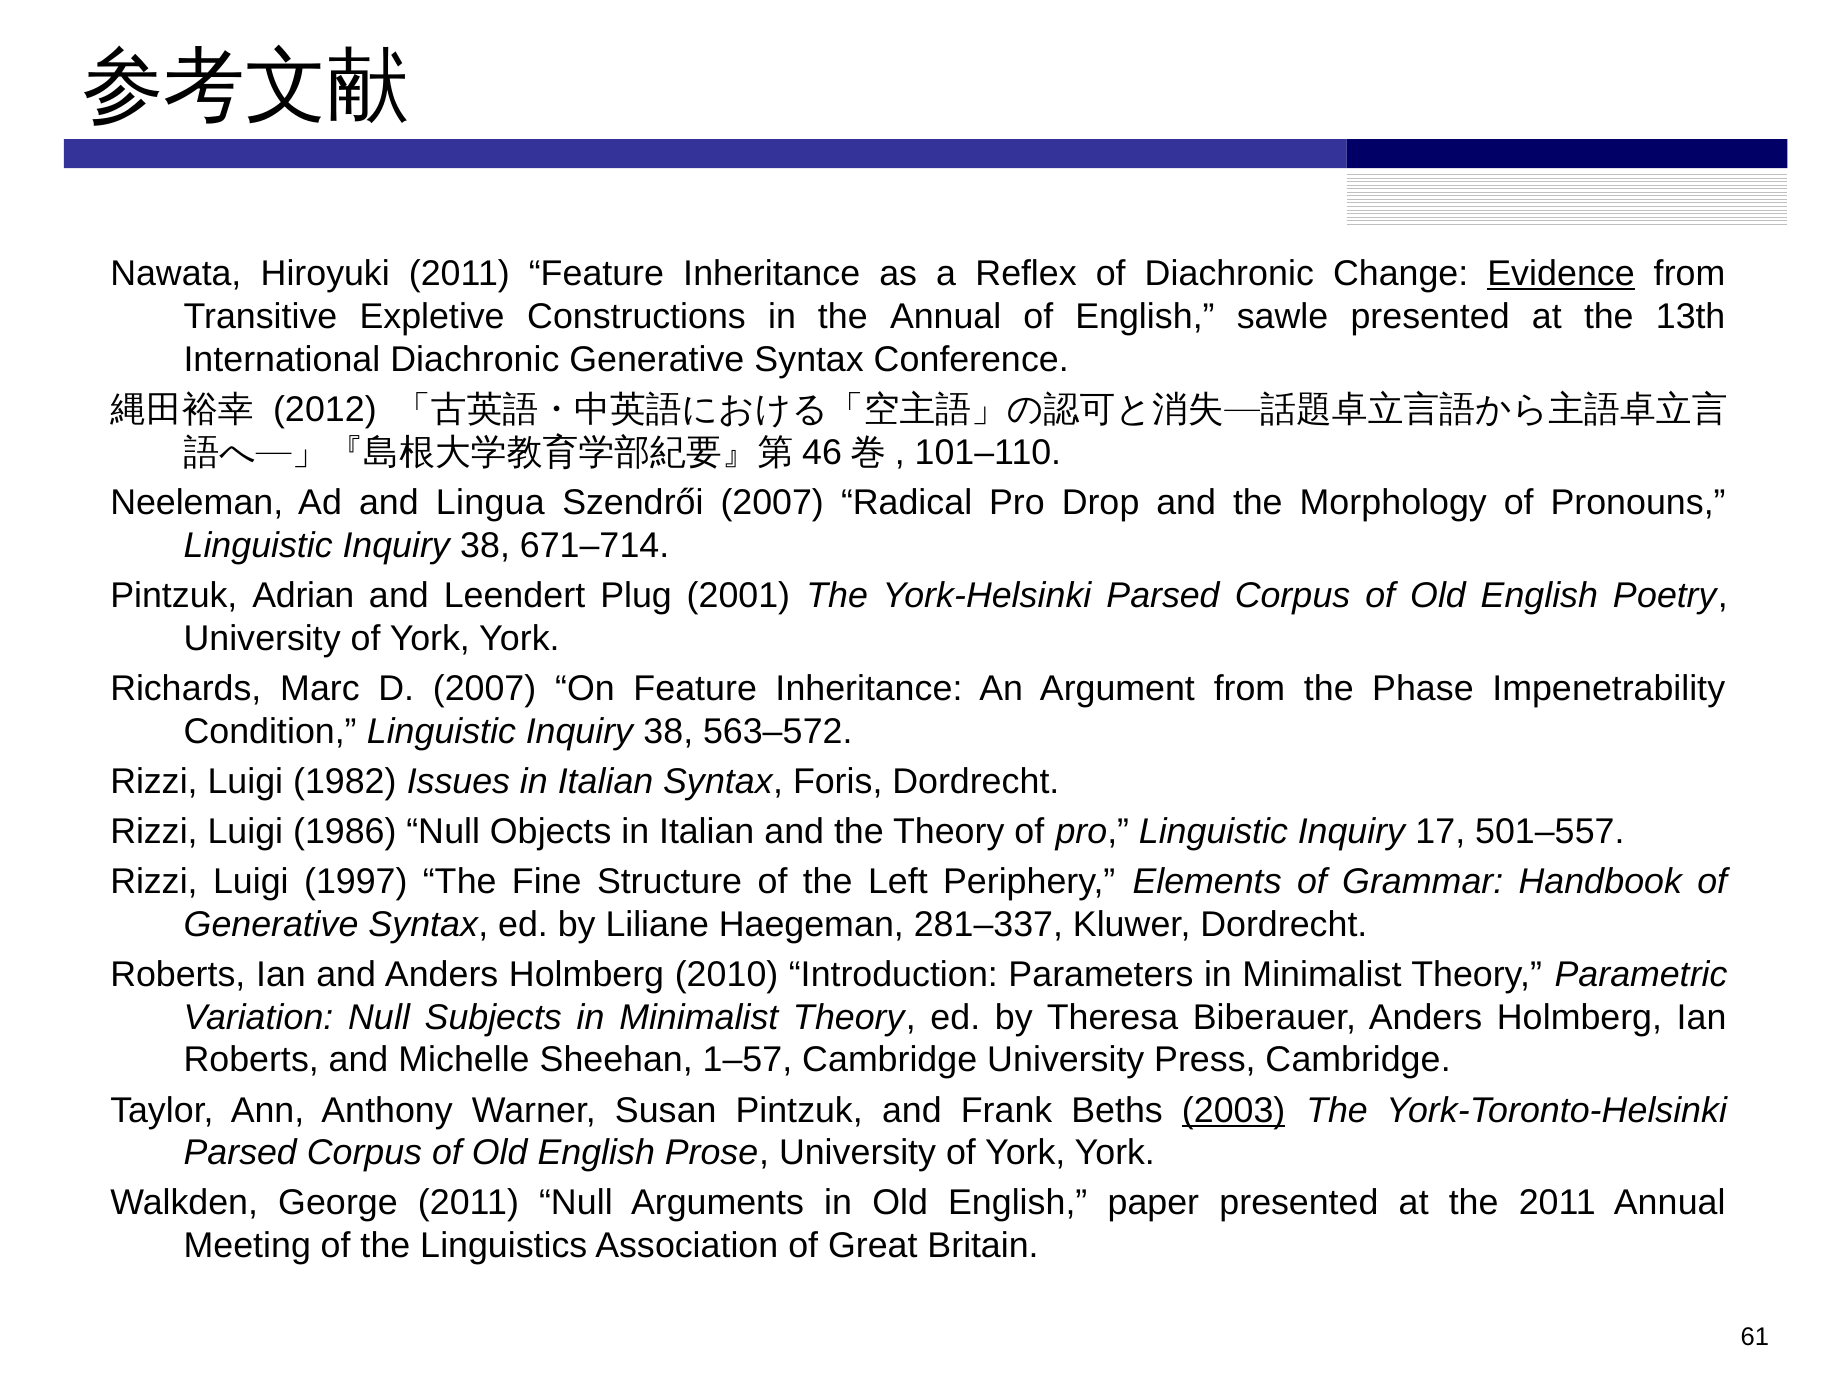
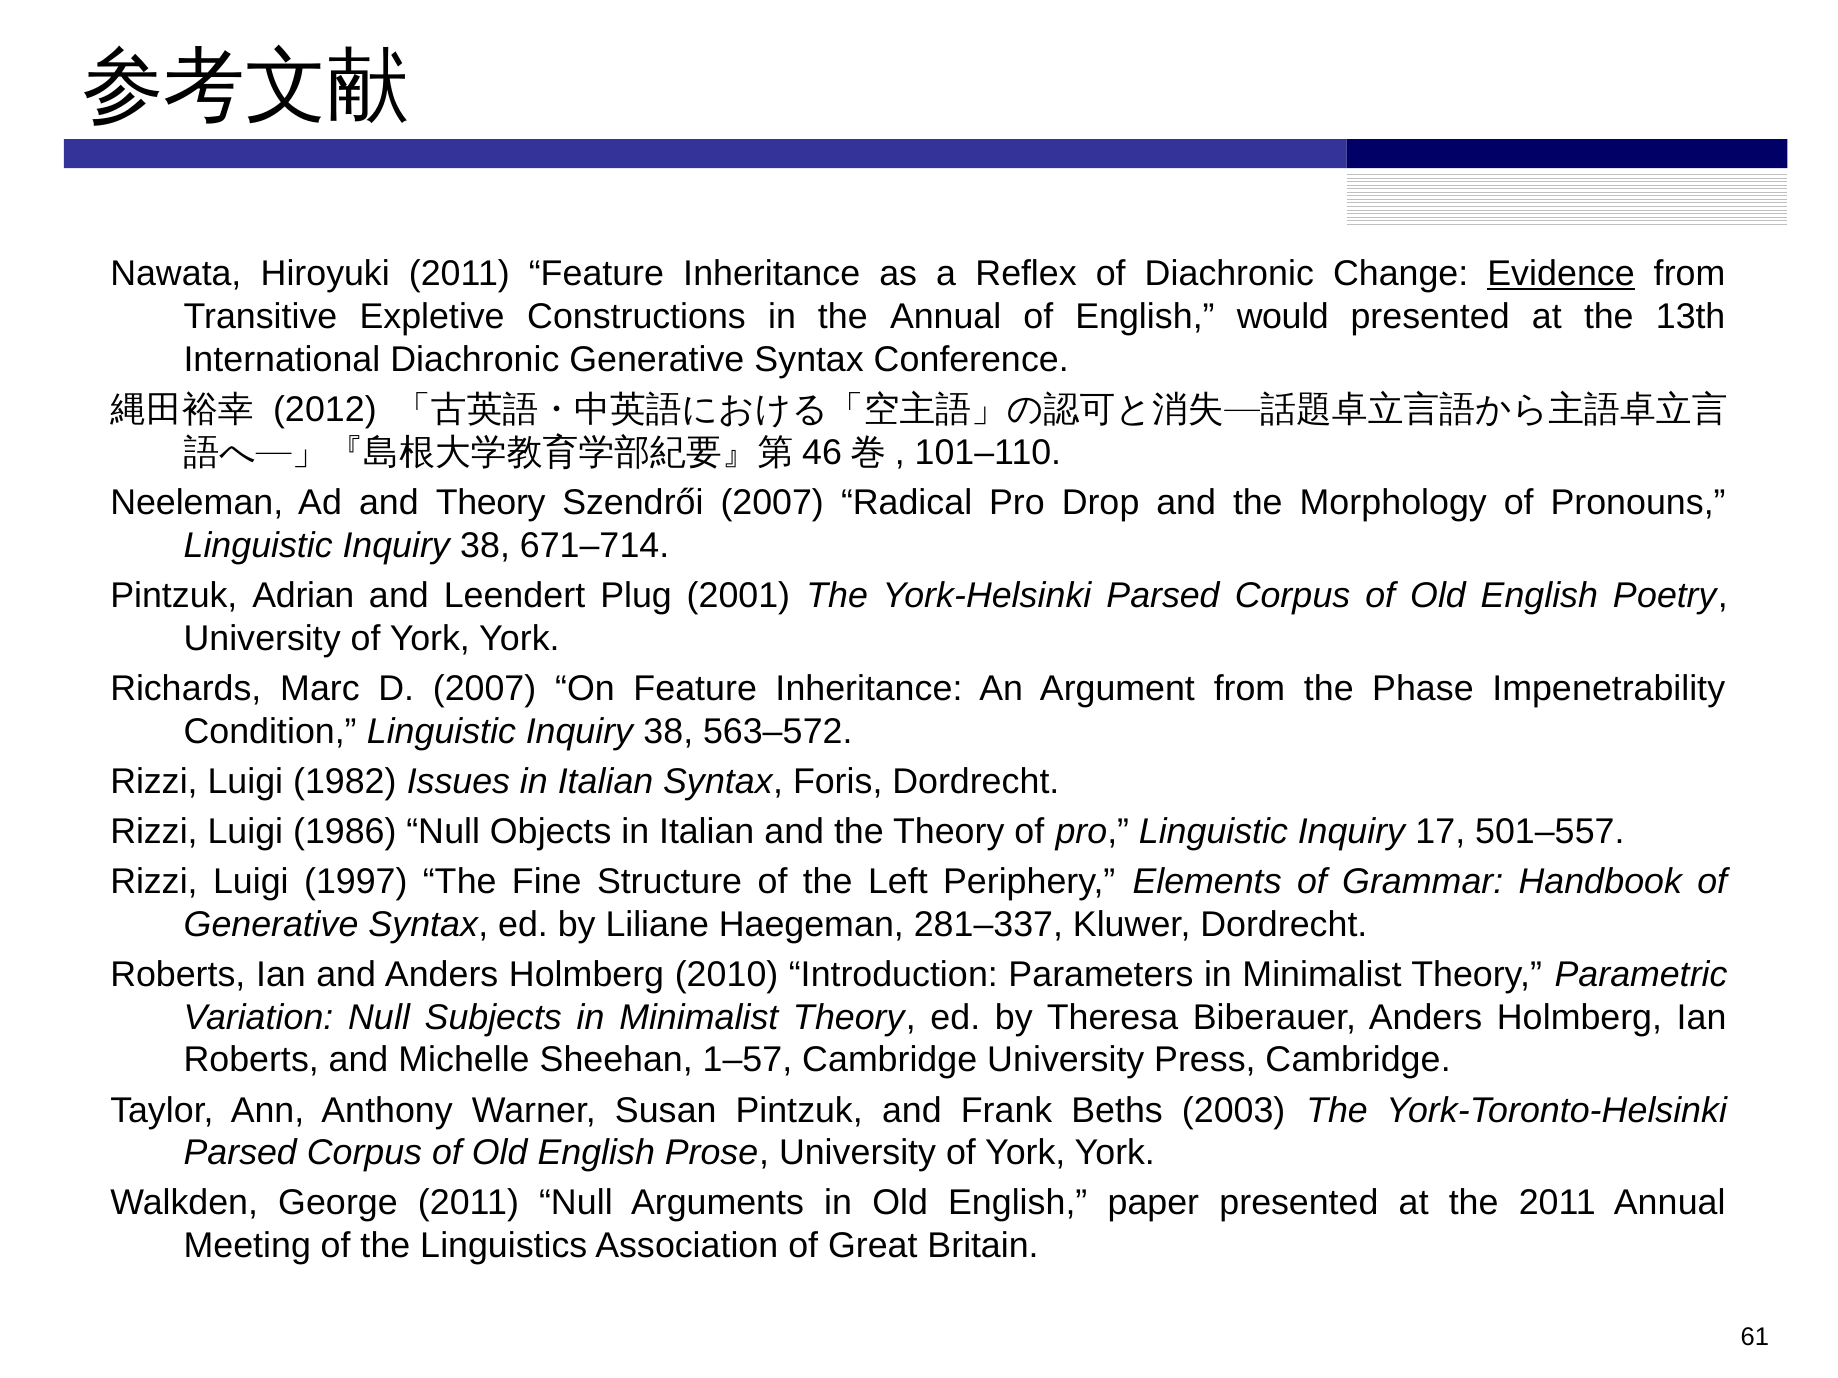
sawle: sawle -> would (1283, 317)
and Lingua: Lingua -> Theory (491, 503)
2003 underline: present -> none (1234, 1111)
